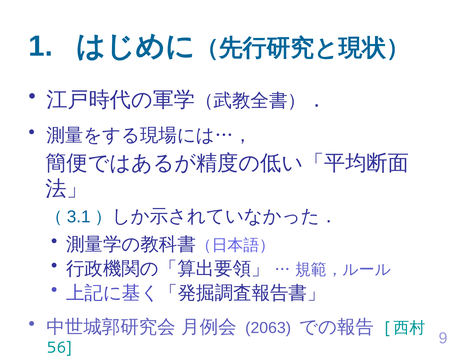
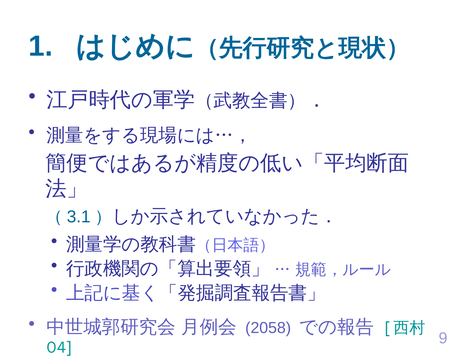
2063: 2063 -> 2058 (268, 328)
56: 56 -> 04 (59, 348)
